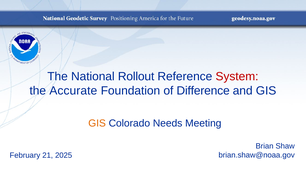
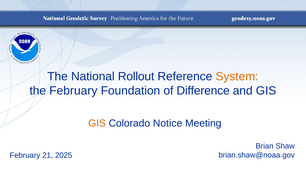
System colour: red -> orange (237, 76)
the Accurate: Accurate -> February (73, 91)
Needs: Needs -> Notice (168, 123)
